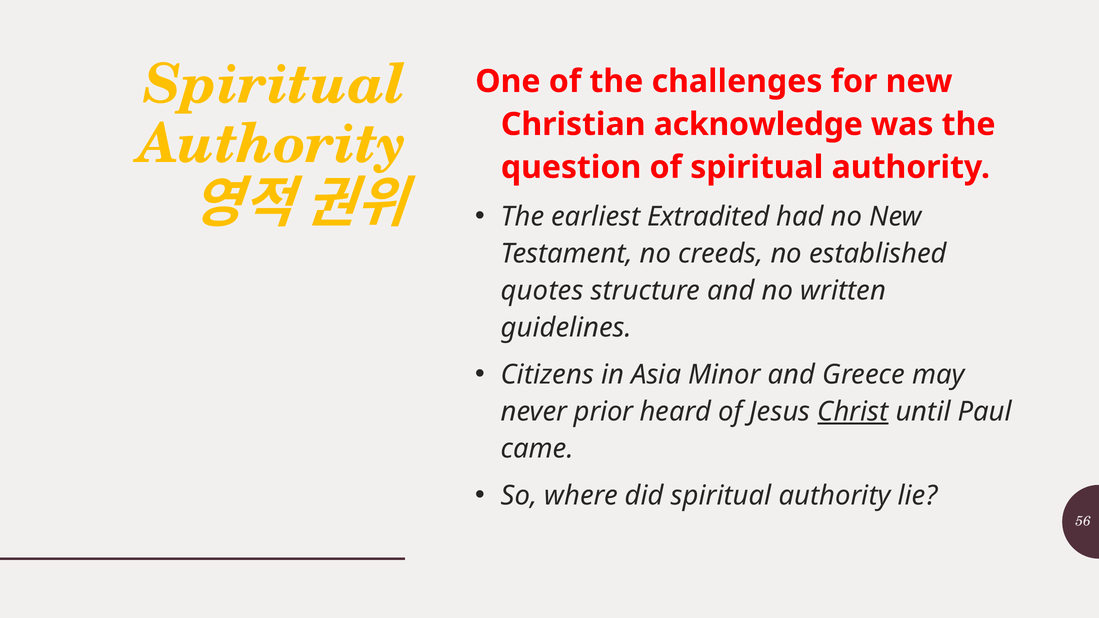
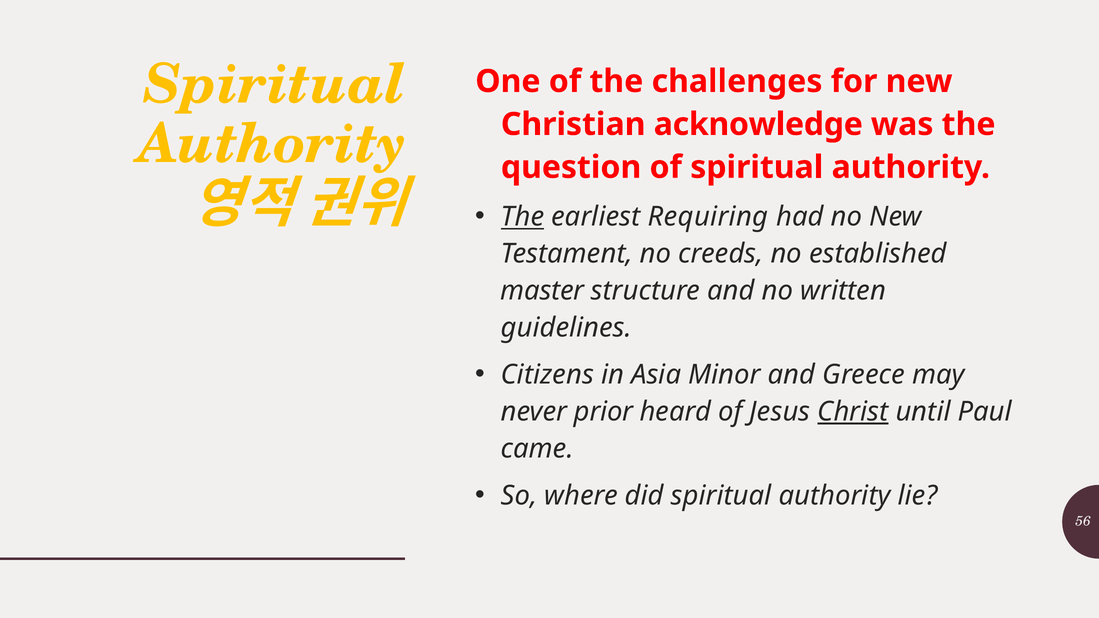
The underline: none -> present (523, 217)
Extradited: Extradited -> Requiring (708, 217)
quotes: quotes -> master (542, 291)
